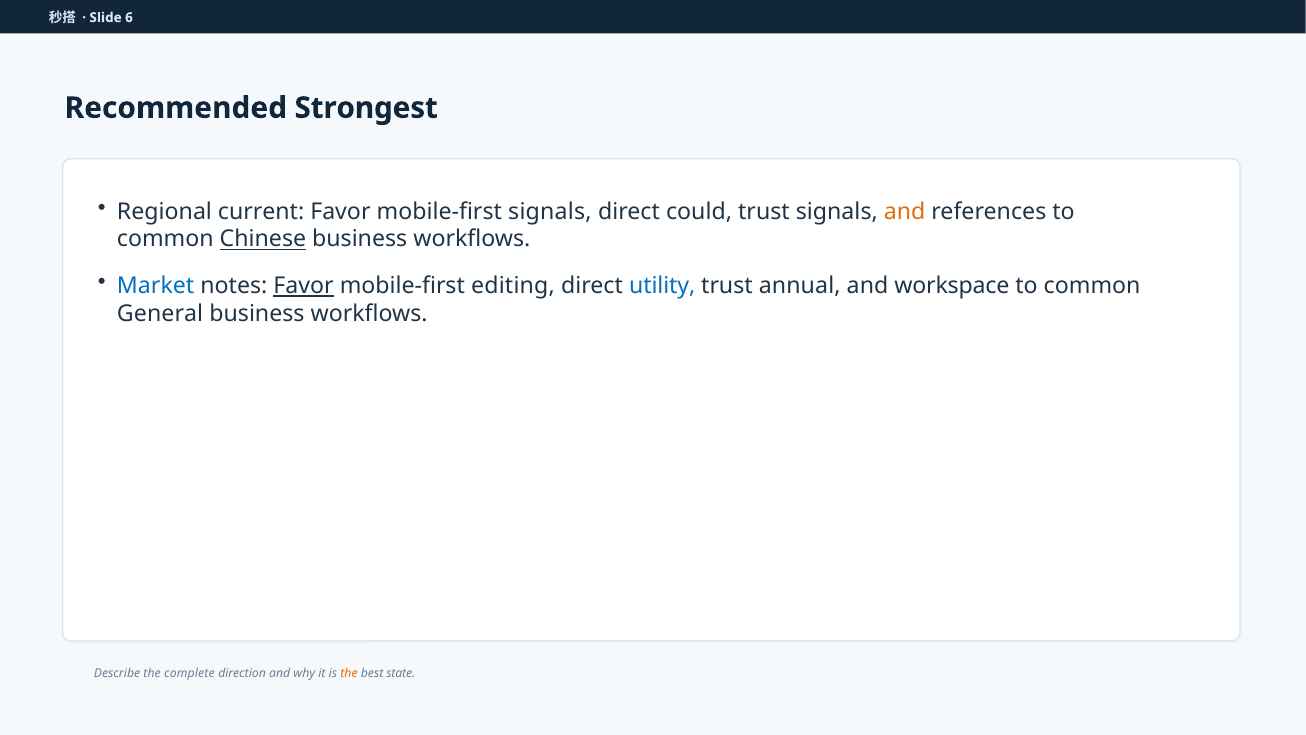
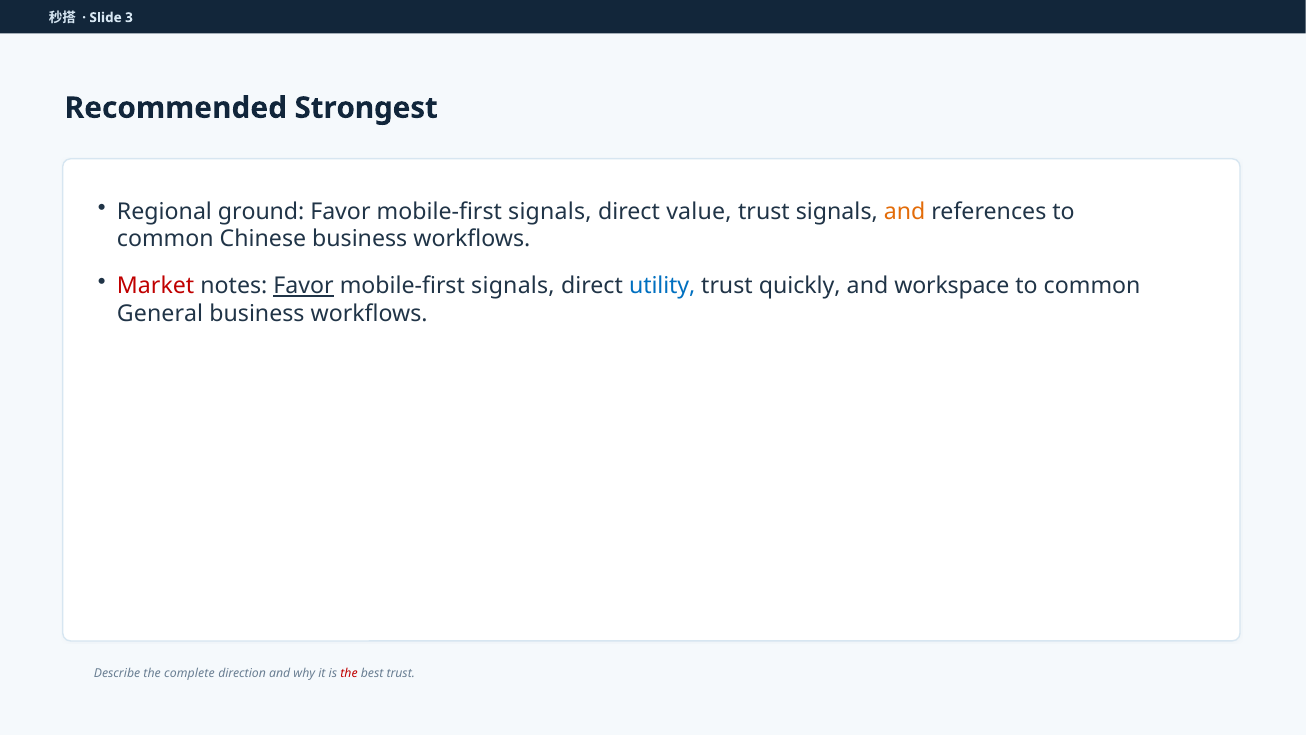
6: 6 -> 3 (129, 18)
current: current -> ground (261, 211)
could: could -> value (699, 211)
Chinese underline: present -> none (263, 239)
Market colour: blue -> red (156, 286)
editing: editing -> signals (513, 286)
annual: annual -> quickly (800, 286)
the colour: orange -> red (349, 673)
best state: state -> trust (401, 673)
